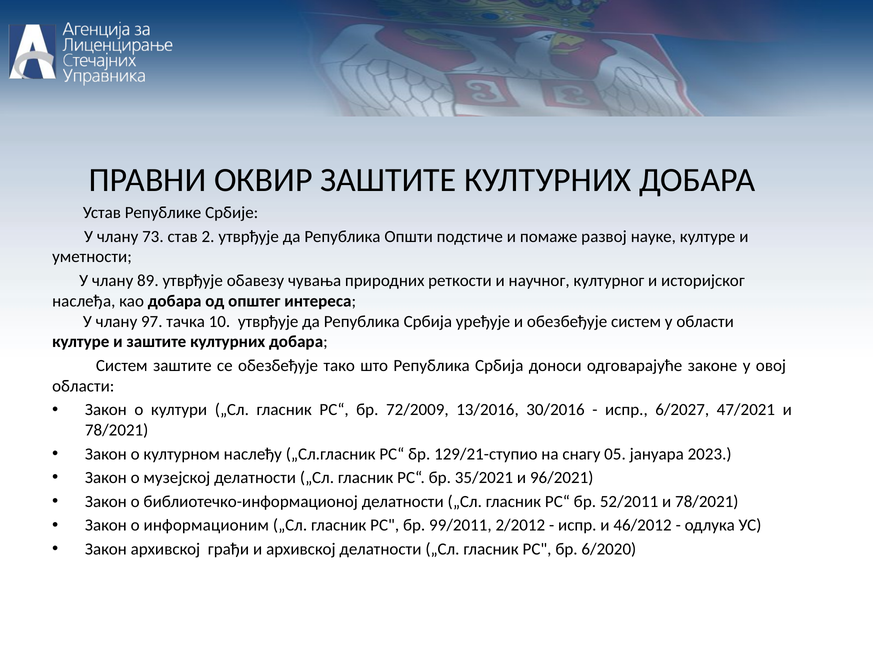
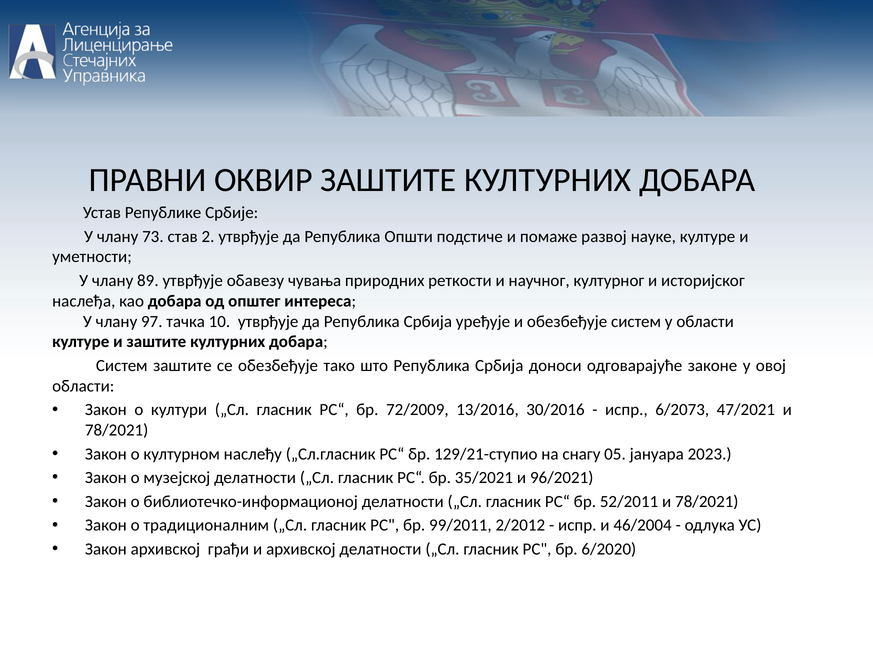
6/2027: 6/2027 -> 6/2073 (682, 410)
информационим: информационим -> традиционалним (206, 525)
46/2012: 46/2012 -> 46/2004 (643, 525)
